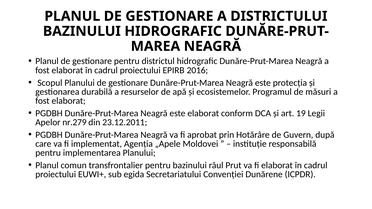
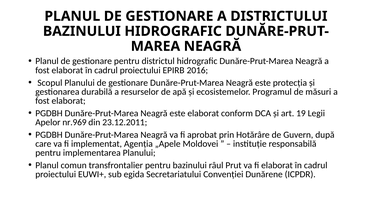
nr.279: nr.279 -> nr.969 (74, 122)
